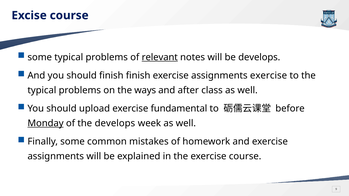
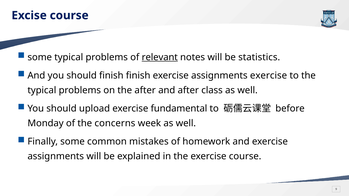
be develops: develops -> statistics (259, 57)
the ways: ways -> after (145, 90)
Monday underline: present -> none (46, 123)
the develops: develops -> concerns (115, 123)
